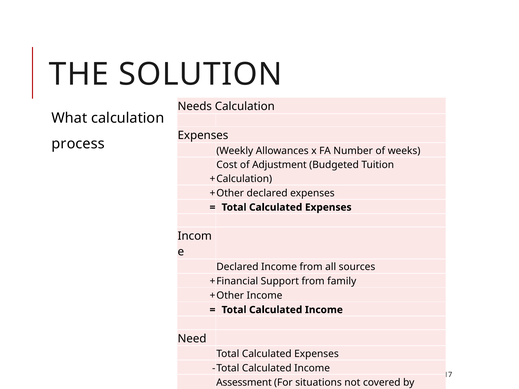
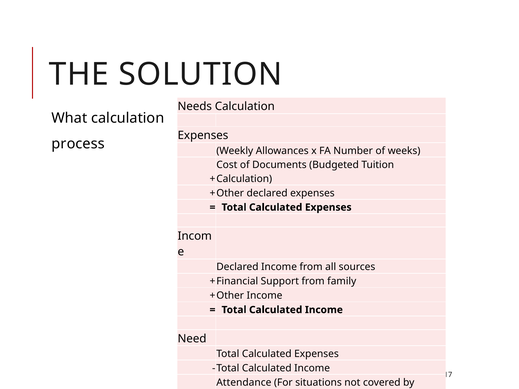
Adjustment: Adjustment -> Documents (279, 165)
Assessment: Assessment -> Attendance (244, 383)
